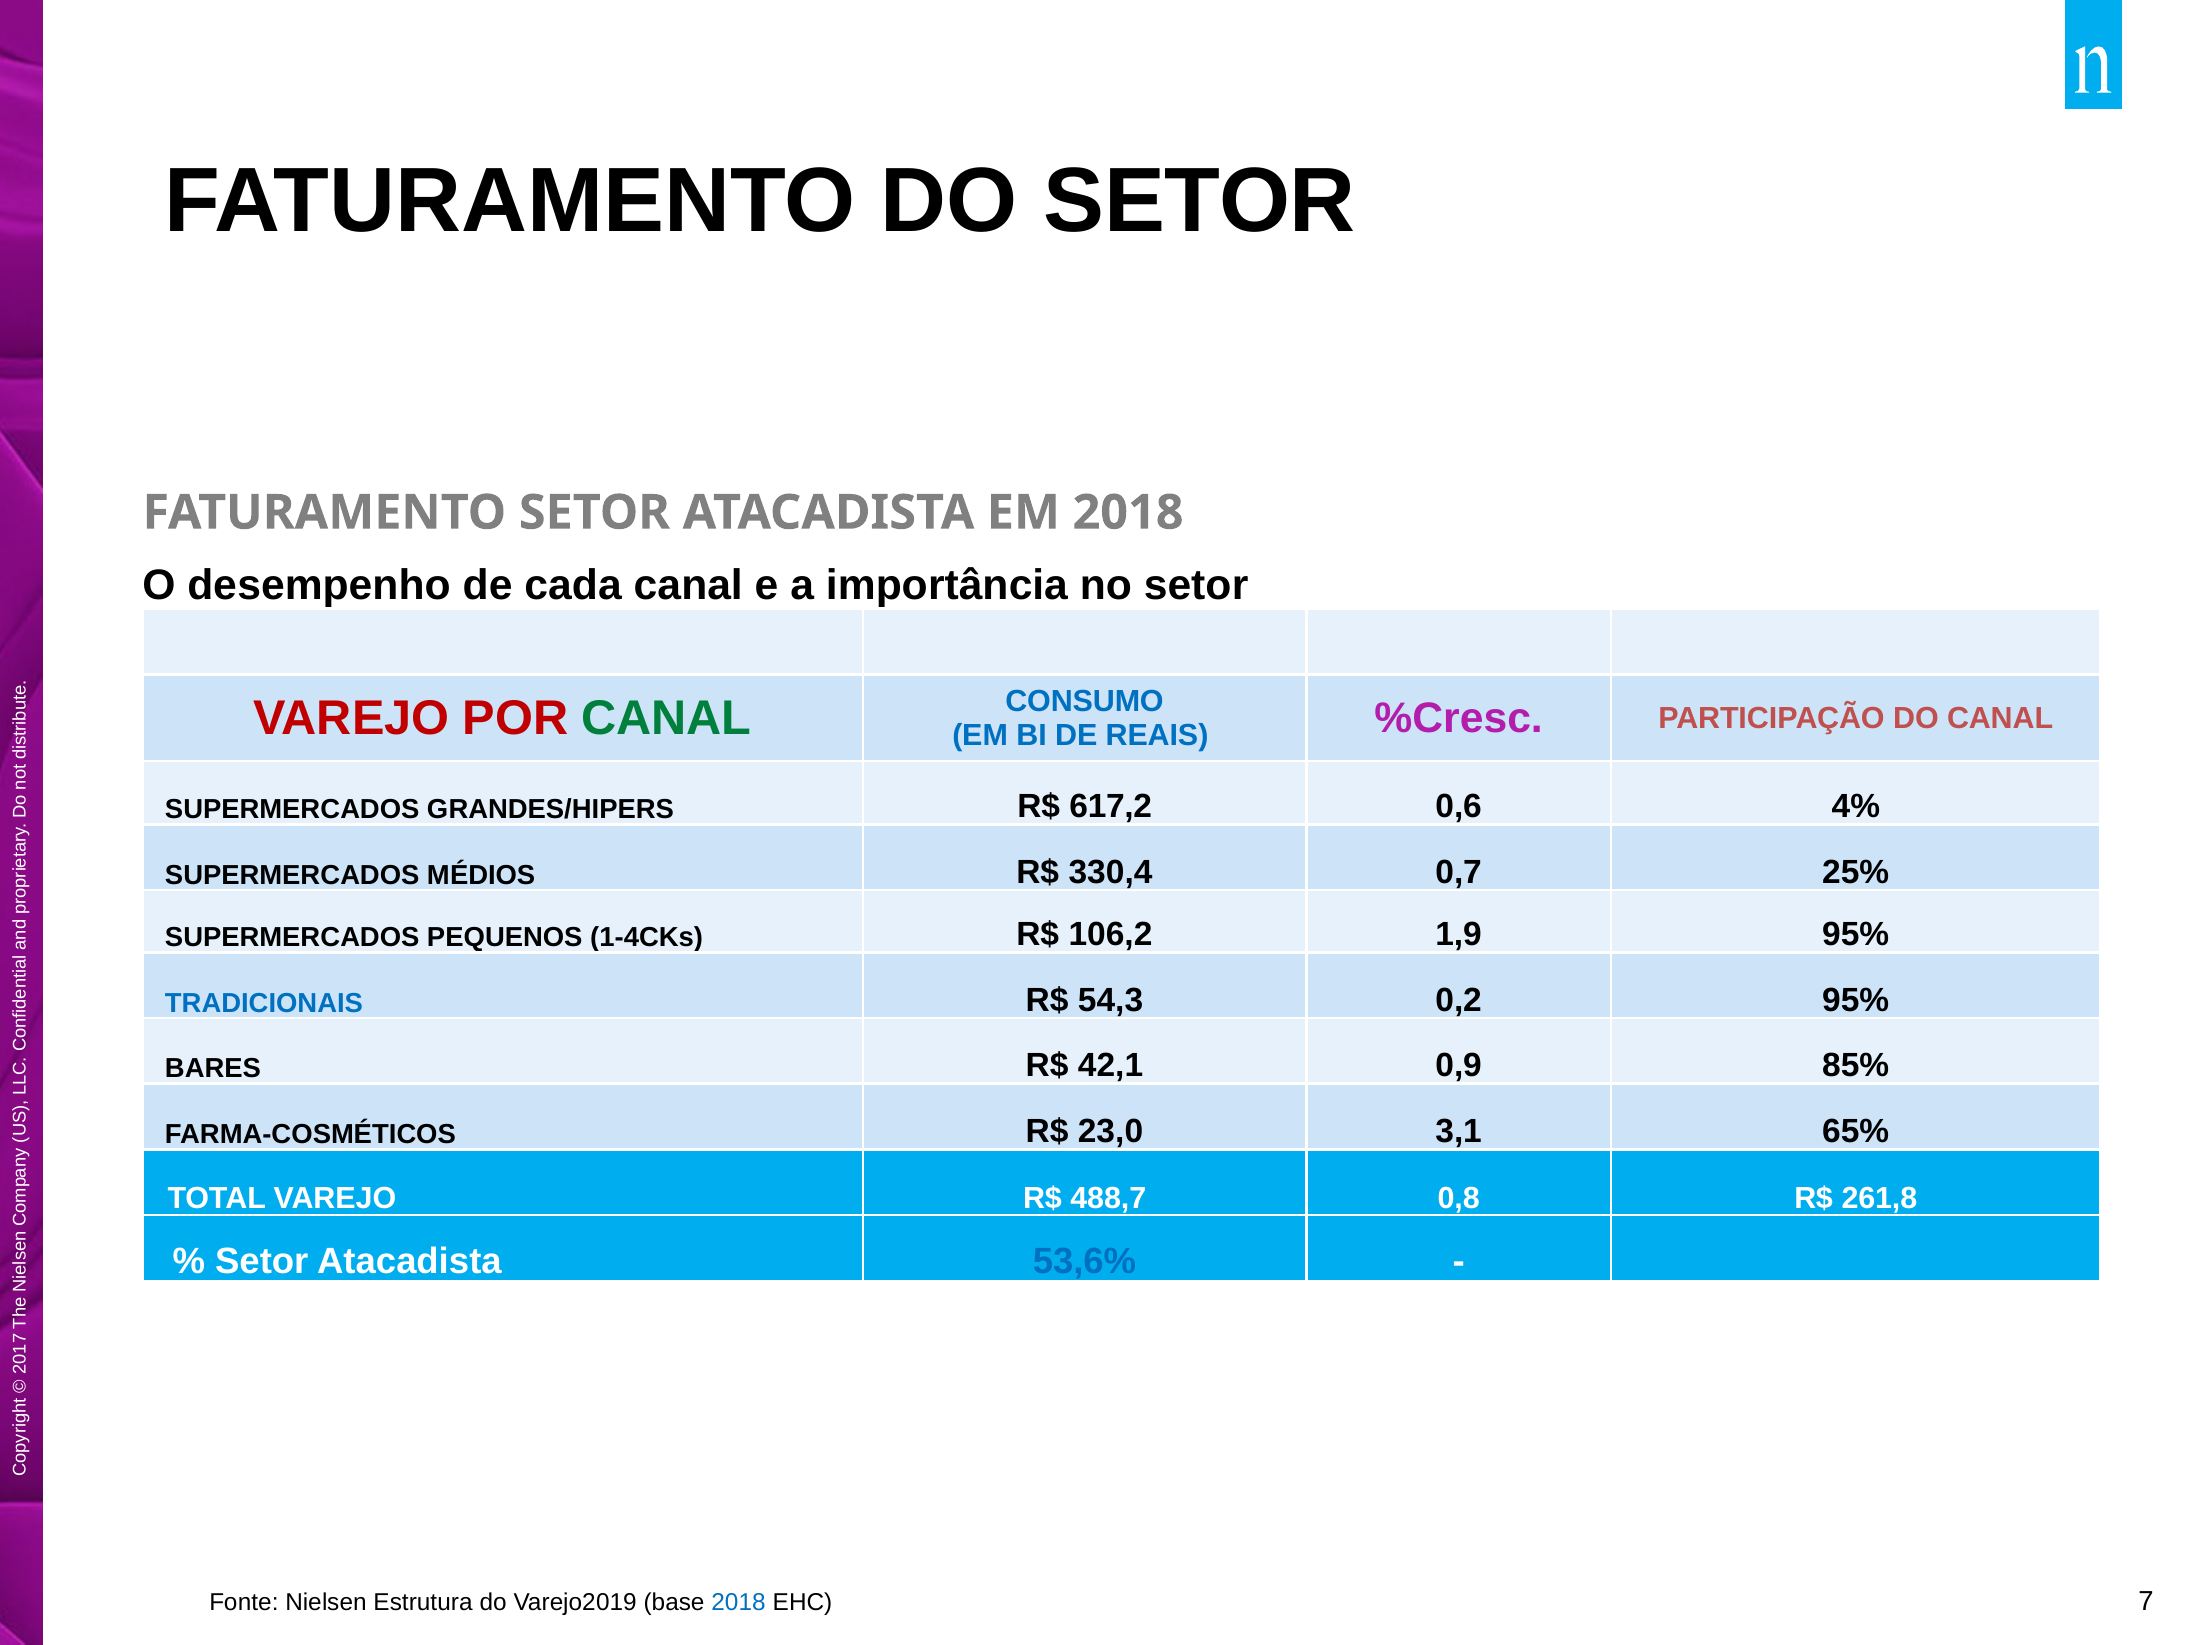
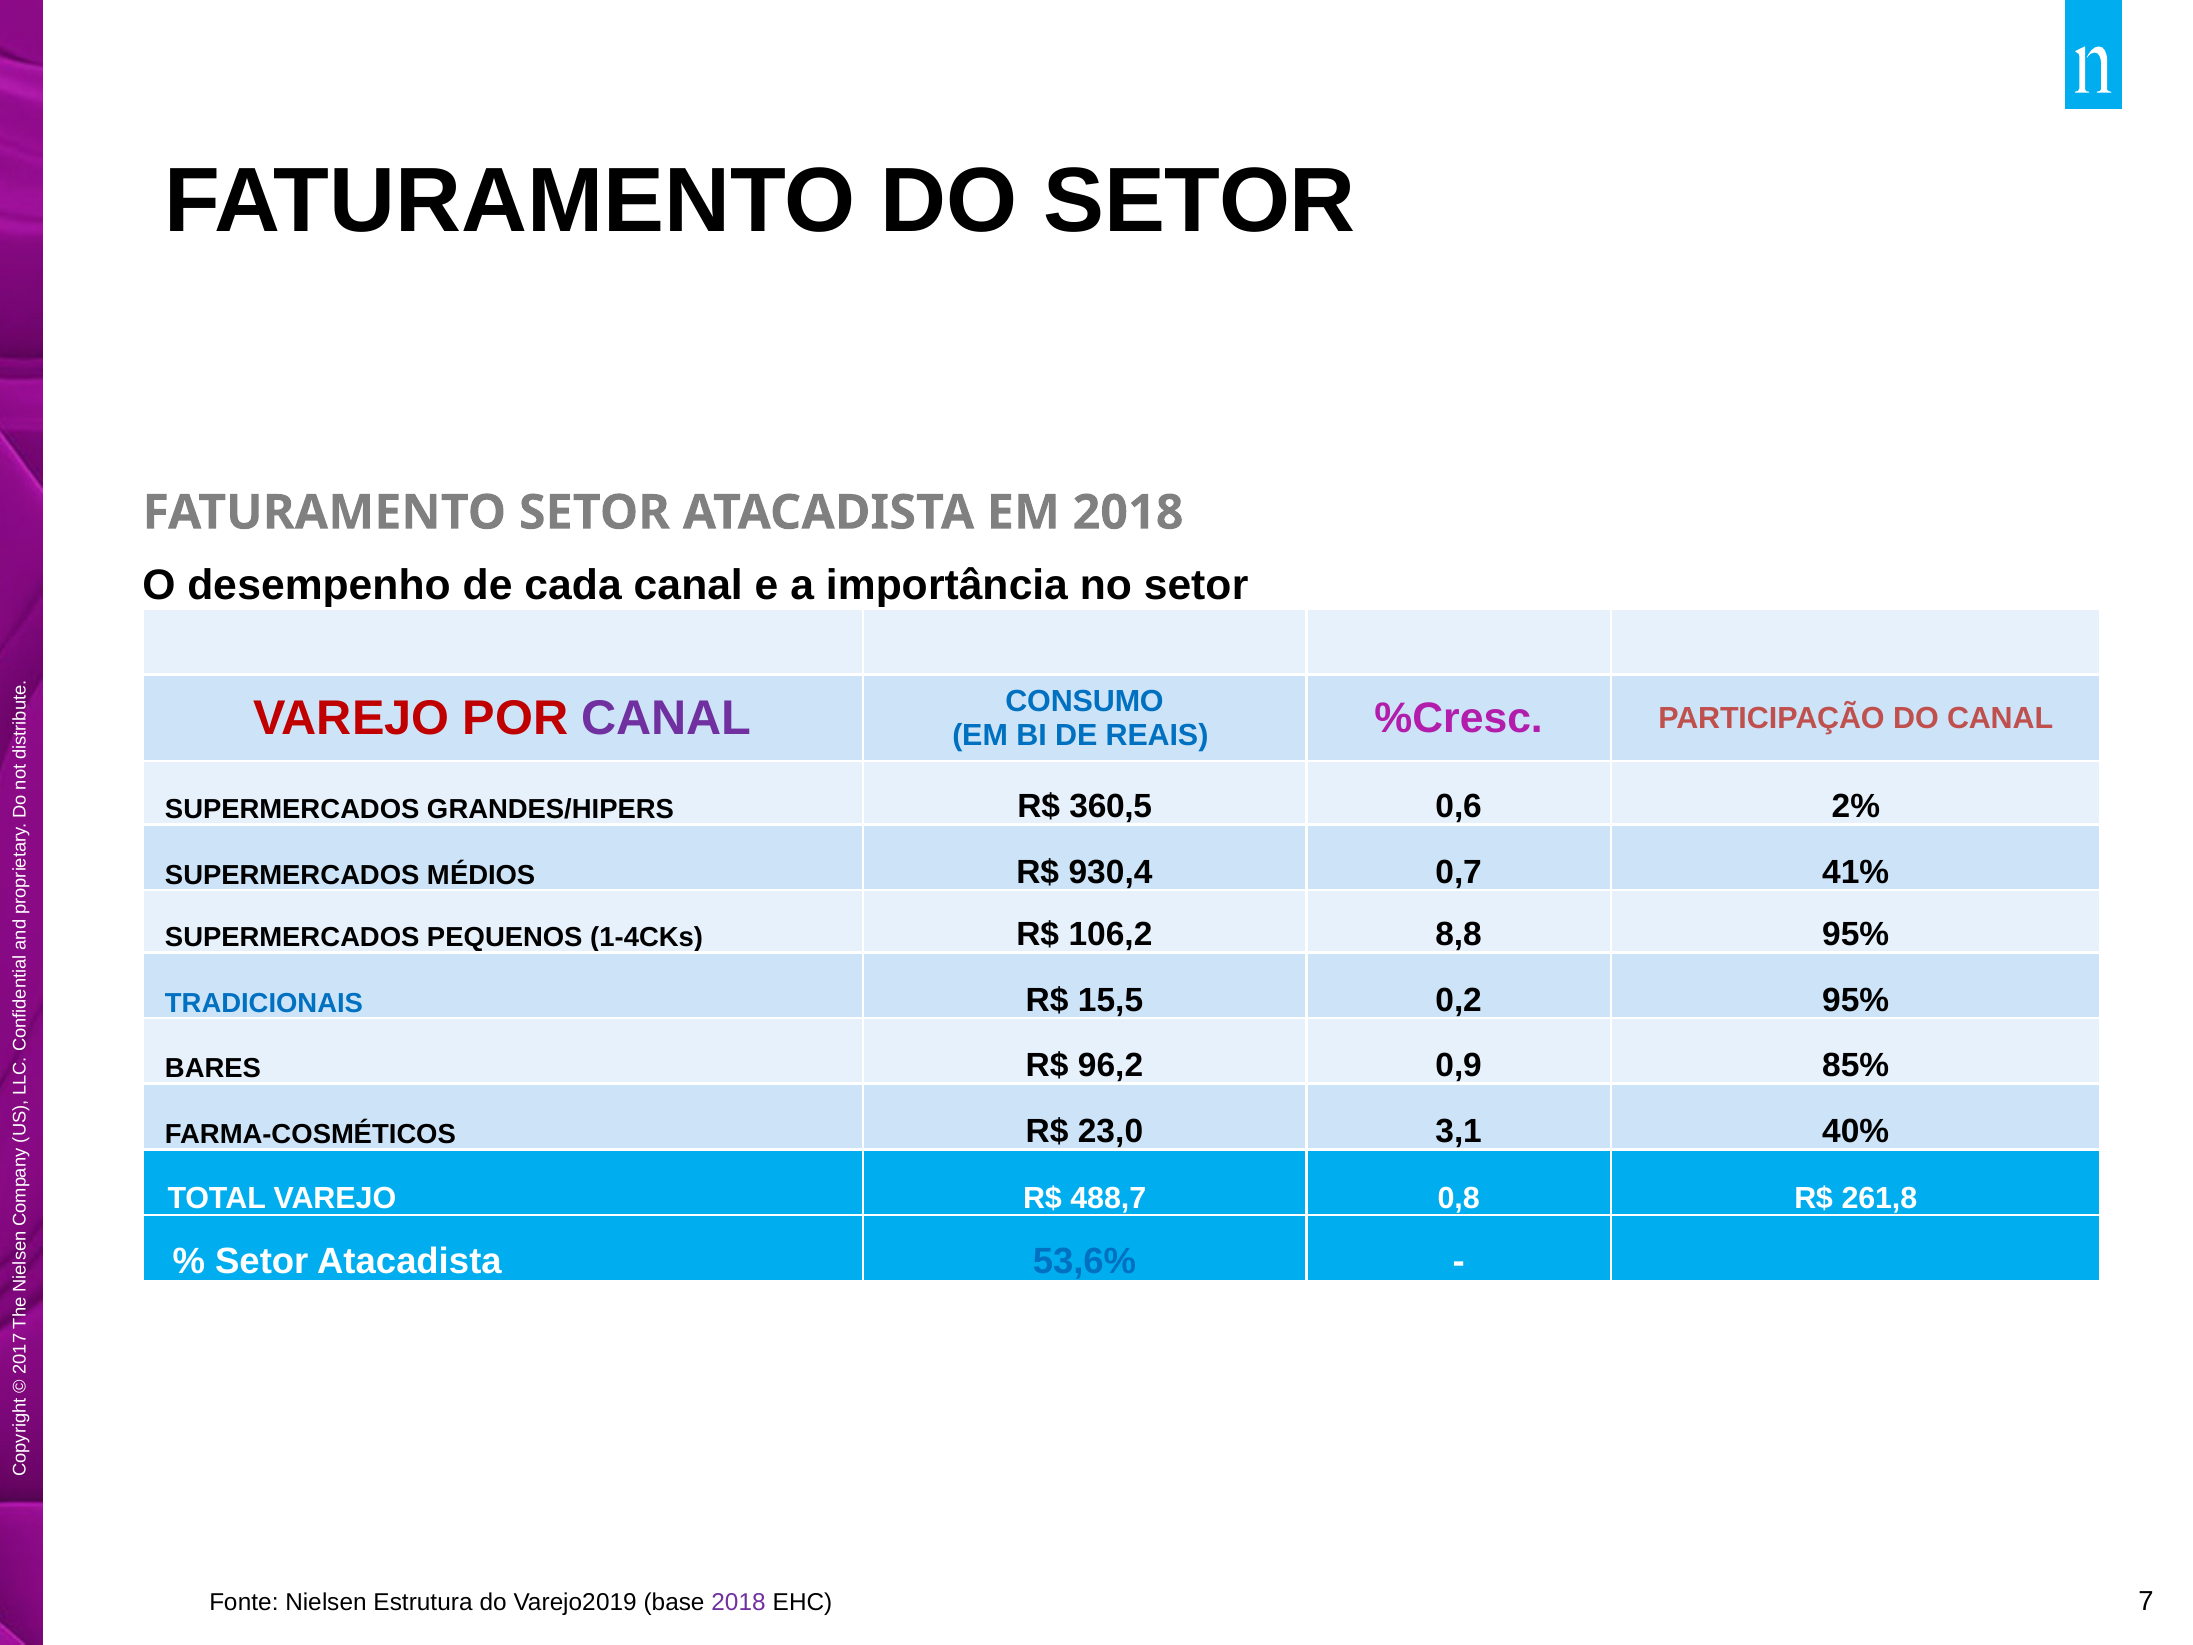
CANAL colour: green -> purple (666, 718)
617,2: 617,2 -> 360,5 (1111, 806)
4%: 4% -> 2% (1856, 806)
330,4: 330,4 -> 930,4 (1110, 872)
25%: 25% -> 41% (1856, 872)
1,9: 1,9 -> 8,8 (1459, 934)
54,3: 54,3 -> 15,5 (1110, 1000)
42,1: 42,1 -> 96,2 (1110, 1066)
65%: 65% -> 40% (1856, 1131)
2018 colour: blue -> purple (739, 1602)
